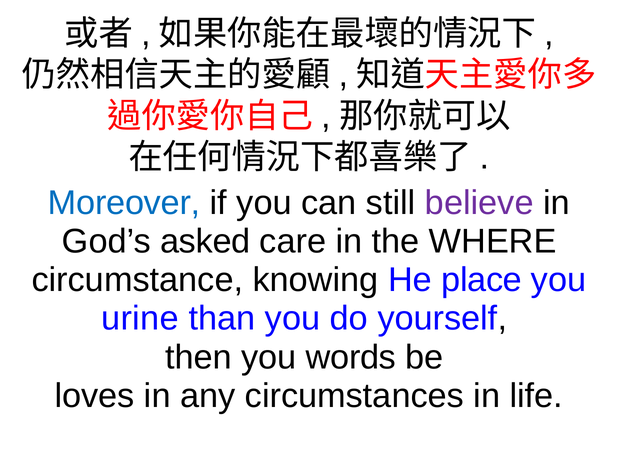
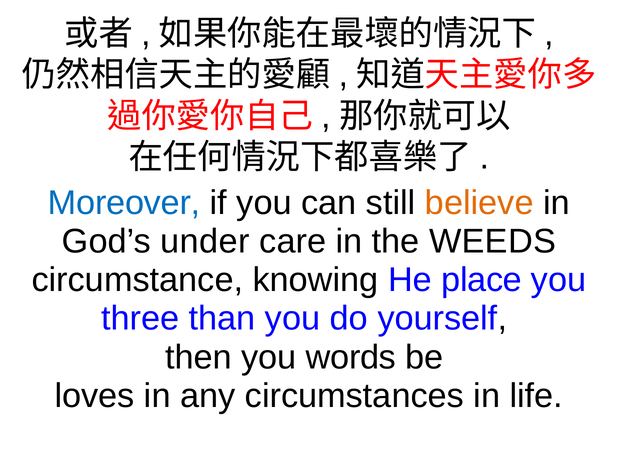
believe colour: purple -> orange (479, 203)
asked: asked -> under (205, 242)
WHERE: WHERE -> WEEDS (493, 242)
urine: urine -> three (140, 319)
